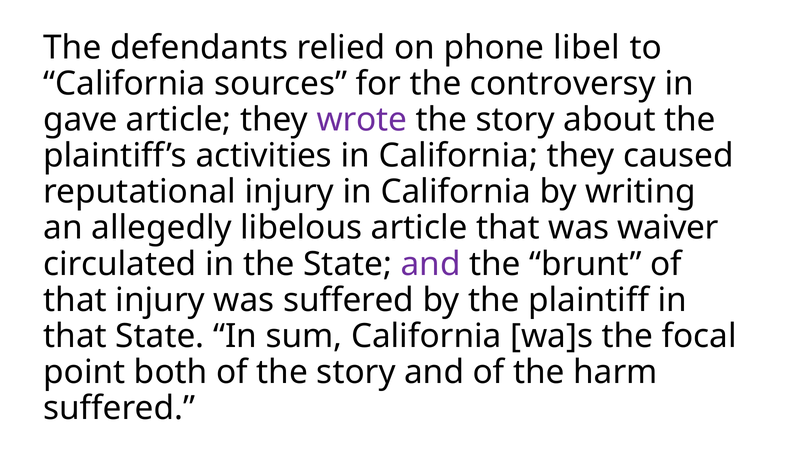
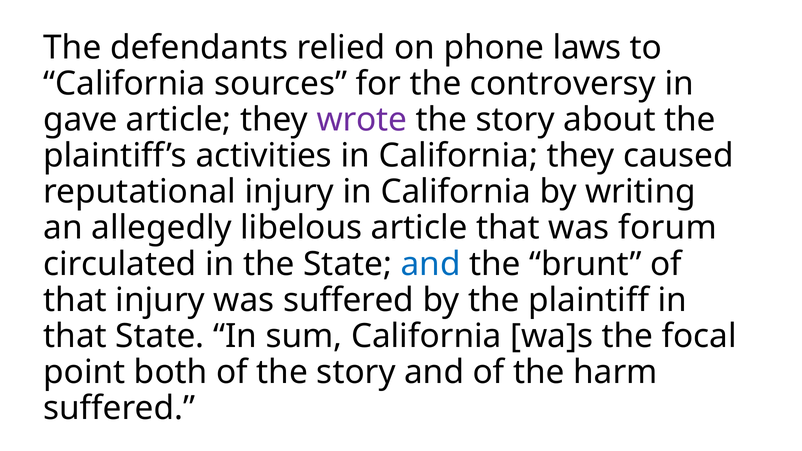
libel: libel -> laws (587, 48)
waiver: waiver -> forum (668, 228)
and colour: purple -> blue (431, 264)
